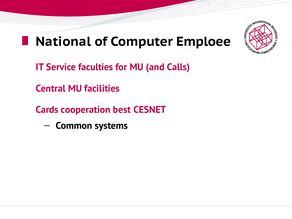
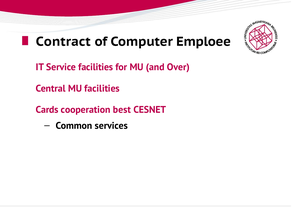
National: National -> Contract (63, 42)
Service faculties: faculties -> facilities (96, 67)
Calls: Calls -> Over (178, 67)
systems: systems -> services (111, 126)
